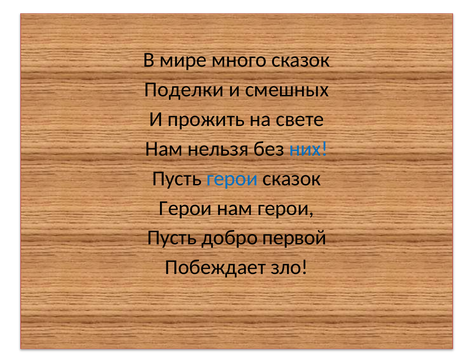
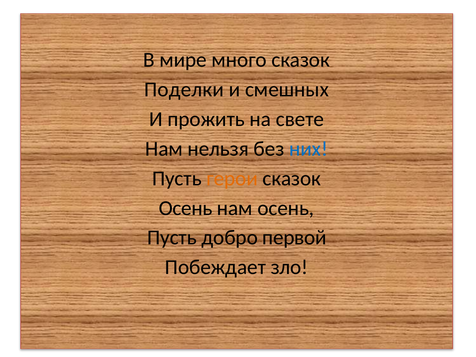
герои colour: blue -> orange (232, 178)
Герои: Герои -> Осень (186, 208)
нам герои: герои -> осень (286, 208)
